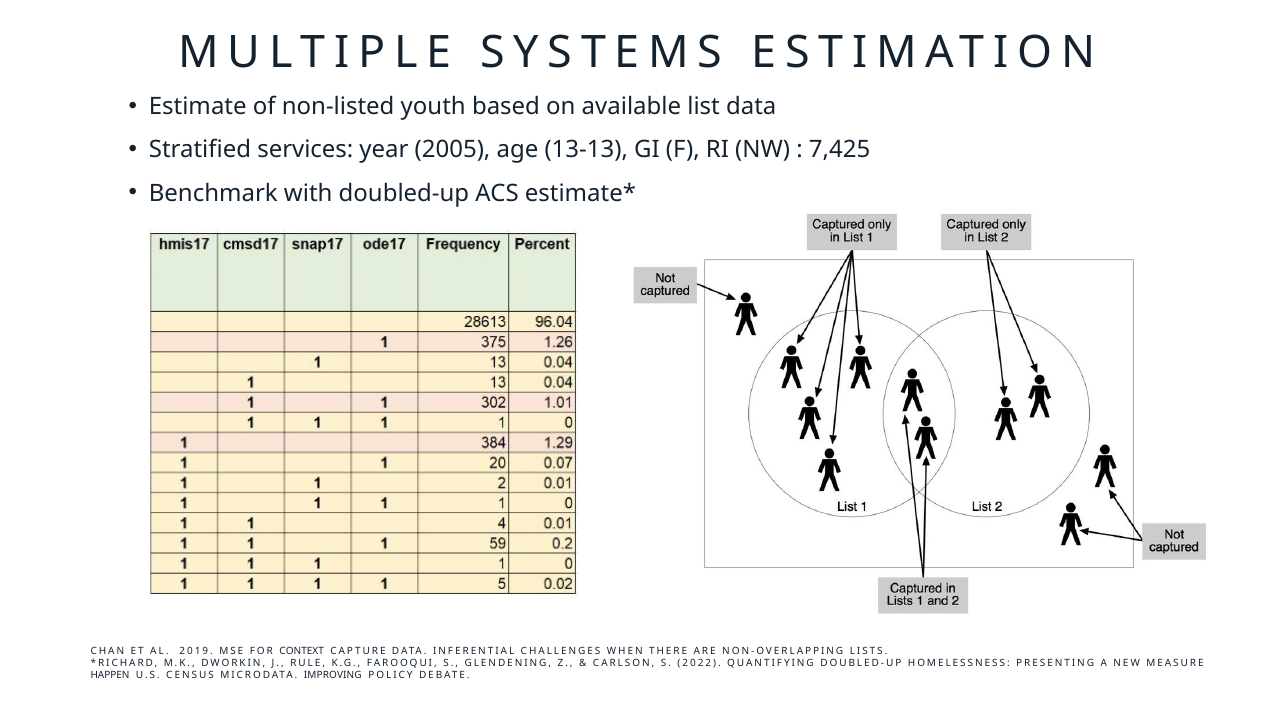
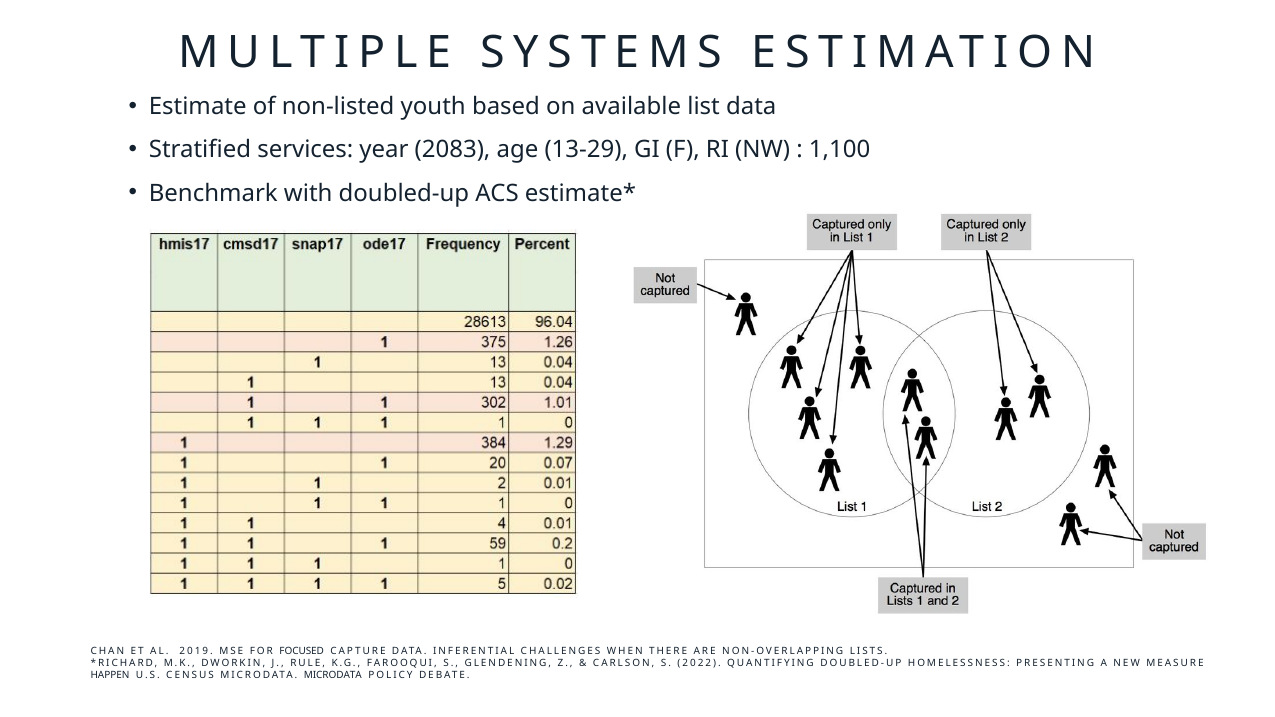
2005: 2005 -> 2083 (453, 150)
13-13: 13-13 -> 13-29 (586, 150)
7,425: 7,425 -> 1,100 (840, 150)
CONTEXT: CONTEXT -> FOCUSED (302, 651)
MICRODATA IMPROVING: IMPROVING -> MICRODATA (333, 675)
